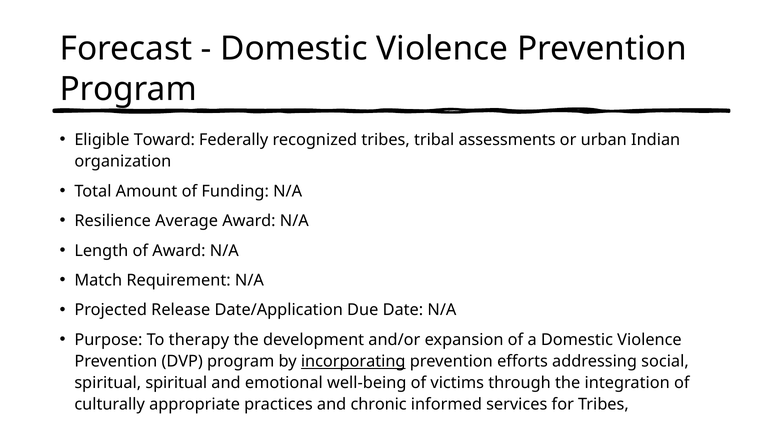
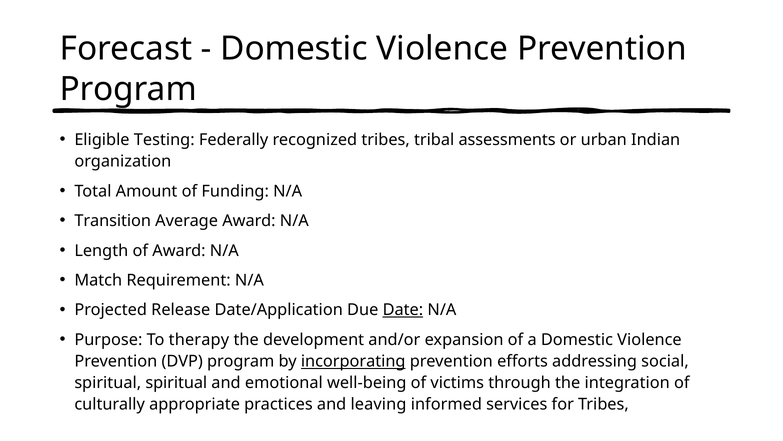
Toward: Toward -> Testing (164, 140)
Resilience: Resilience -> Transition (113, 221)
Date underline: none -> present (403, 310)
chronic: chronic -> leaving (378, 404)
